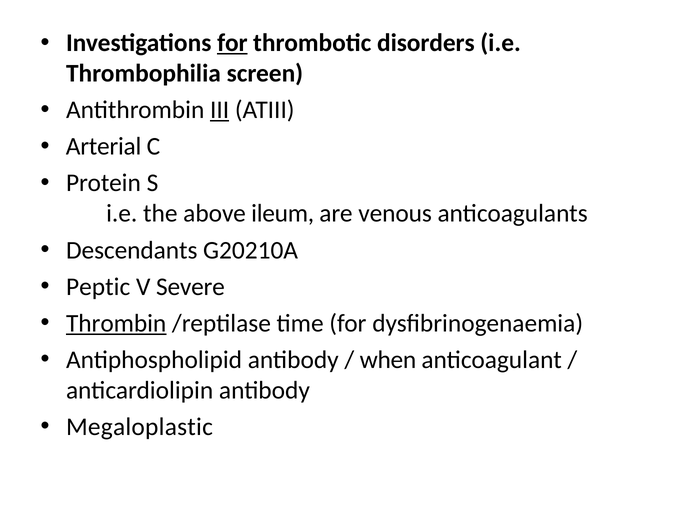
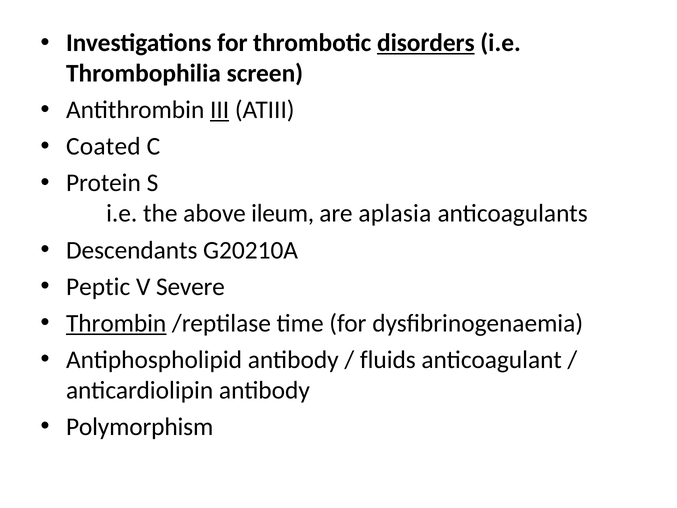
for underline: present -> none (232, 43)
disorders underline: none -> present (426, 43)
Arterial: Arterial -> Coated (103, 147)
venous: venous -> aplasia (395, 214)
when: when -> fluids (388, 360)
Megaloplastic: Megaloplastic -> Polymorphism (140, 427)
